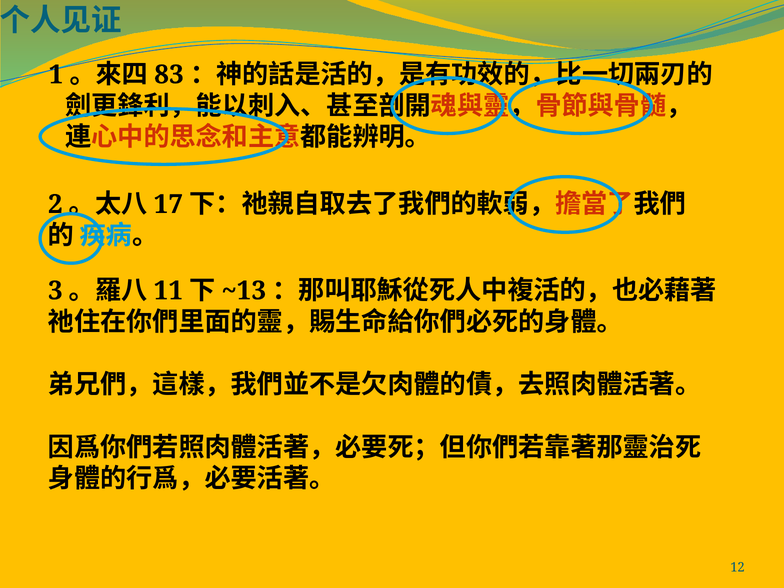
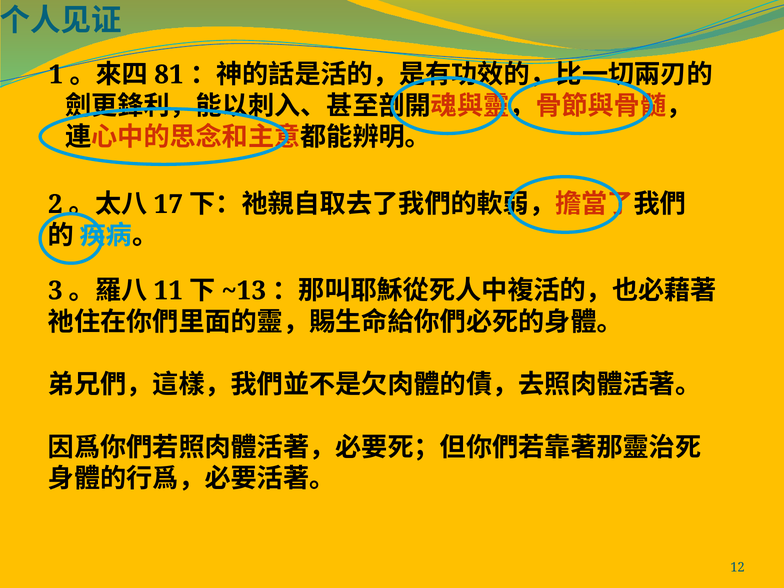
83: 83 -> 81 (169, 75)
